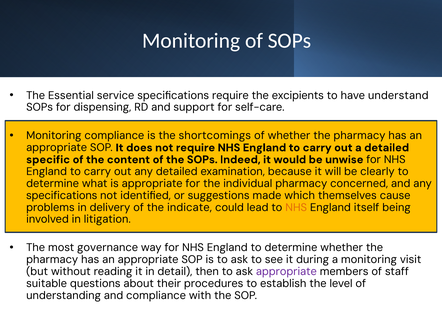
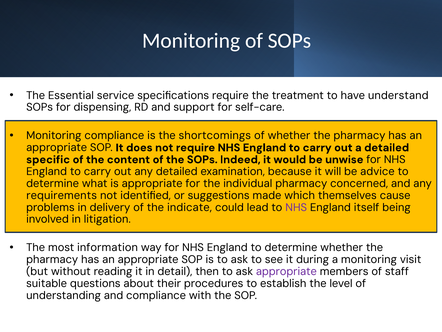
excipients: excipients -> treatment (298, 95)
clearly: clearly -> advice (377, 171)
specifications: specifications -> requirements (62, 195)
NHS colour: orange -> purple (296, 207)
governance: governance -> information (108, 247)
